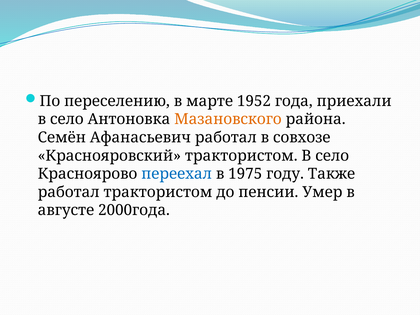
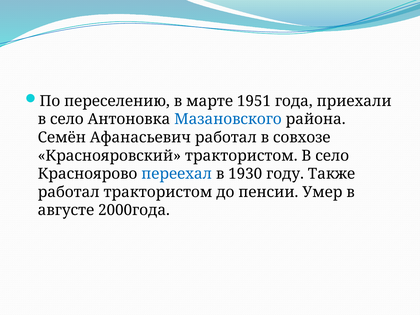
1952: 1952 -> 1951 (254, 101)
Мазановского colour: orange -> blue (228, 119)
1975: 1975 -> 1930 (245, 174)
